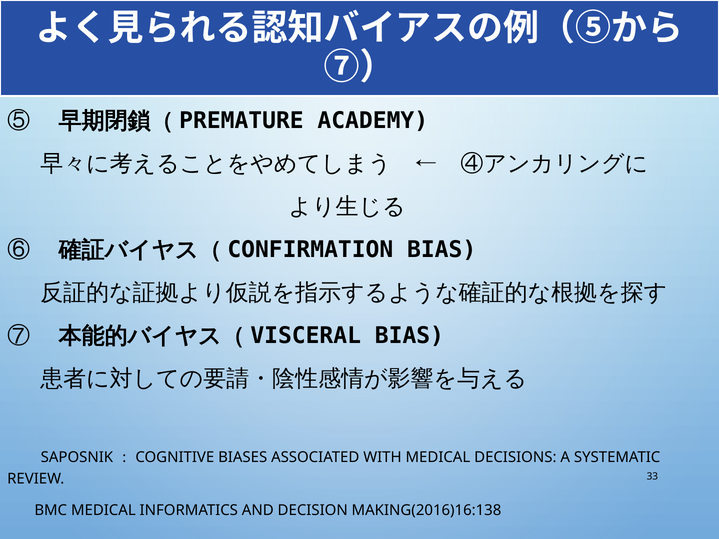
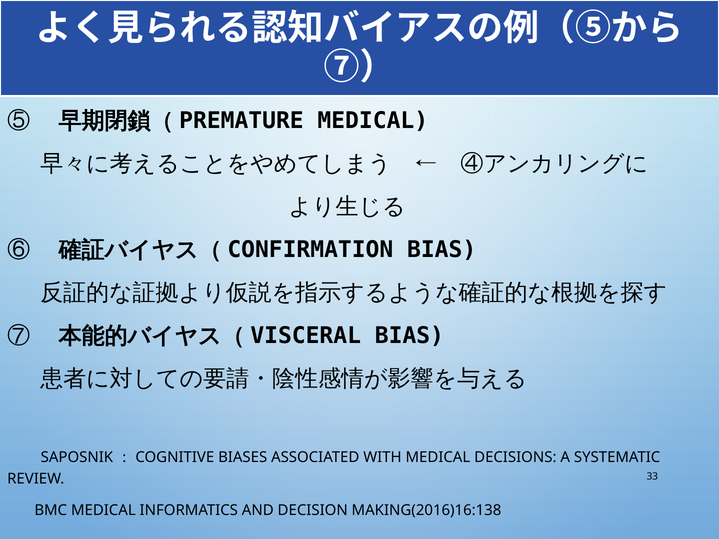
ACADEMY: ACADEMY -> MEDICAL (373, 121)
